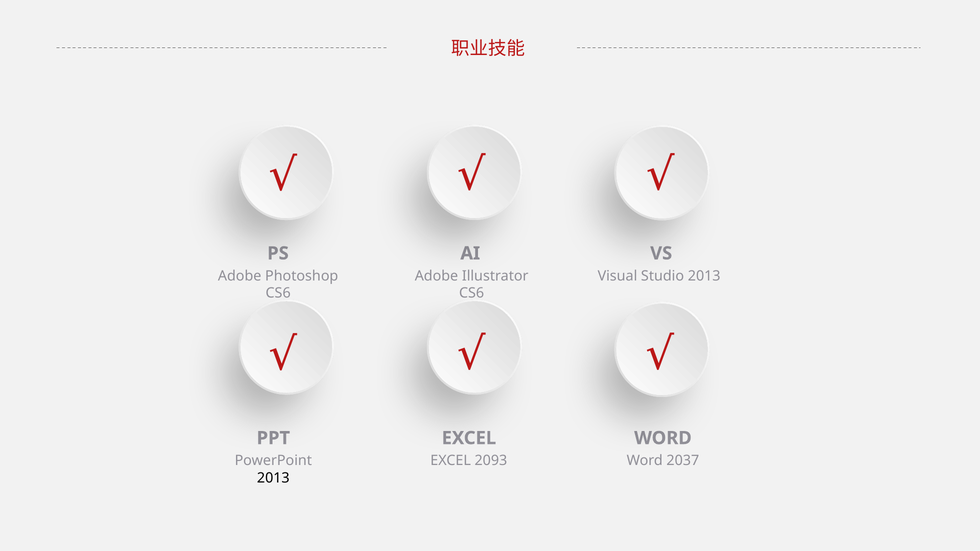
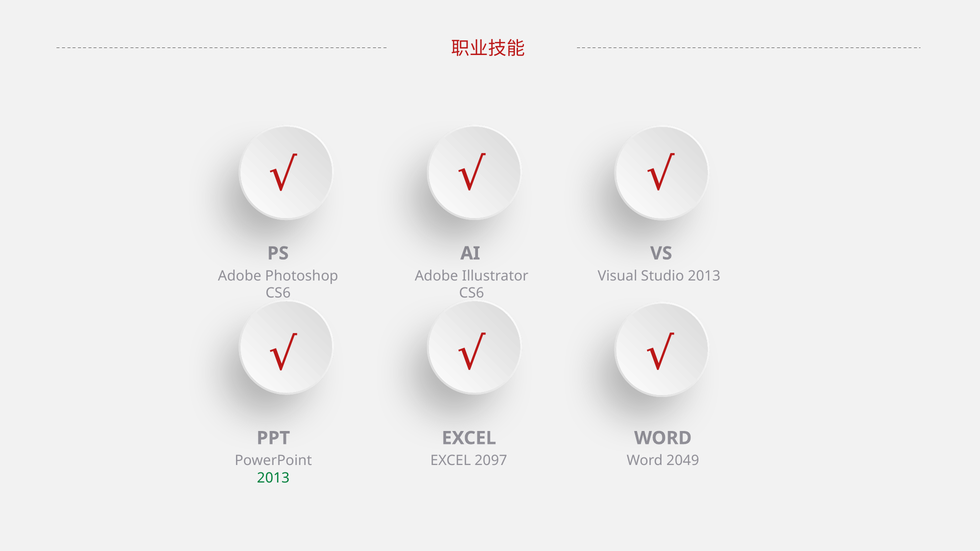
2093: 2093 -> 2097 (491, 461)
2037: 2037 -> 2049 (683, 461)
2013 colour: black -> green (273, 478)
